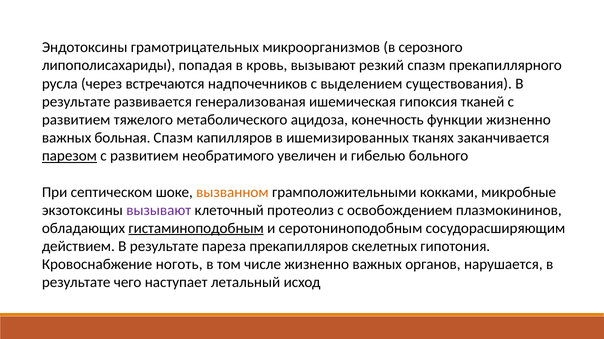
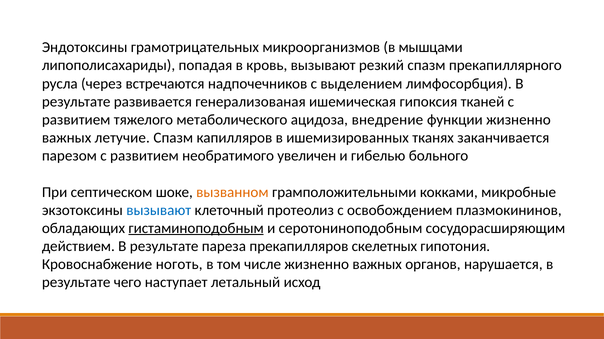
серозного: серозного -> мышцами (431, 48)
существования: существования -> лимфосорбция (459, 84)
конечность: конечность -> внедрение (387, 120)
больная: больная -> летучие (122, 138)
парезом underline: present -> none (69, 156)
вызывают colour: purple -> blue (159, 211)
